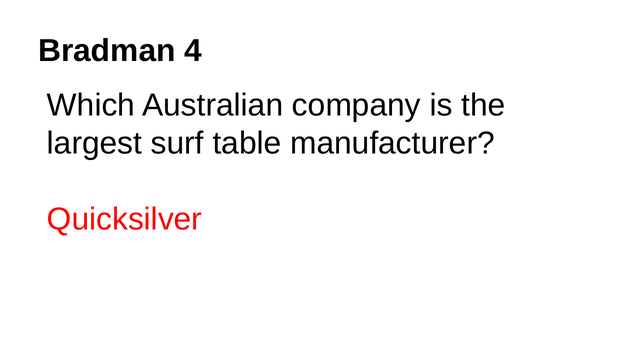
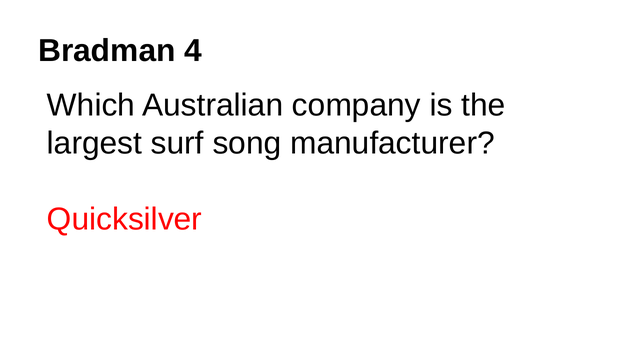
table: table -> song (247, 143)
